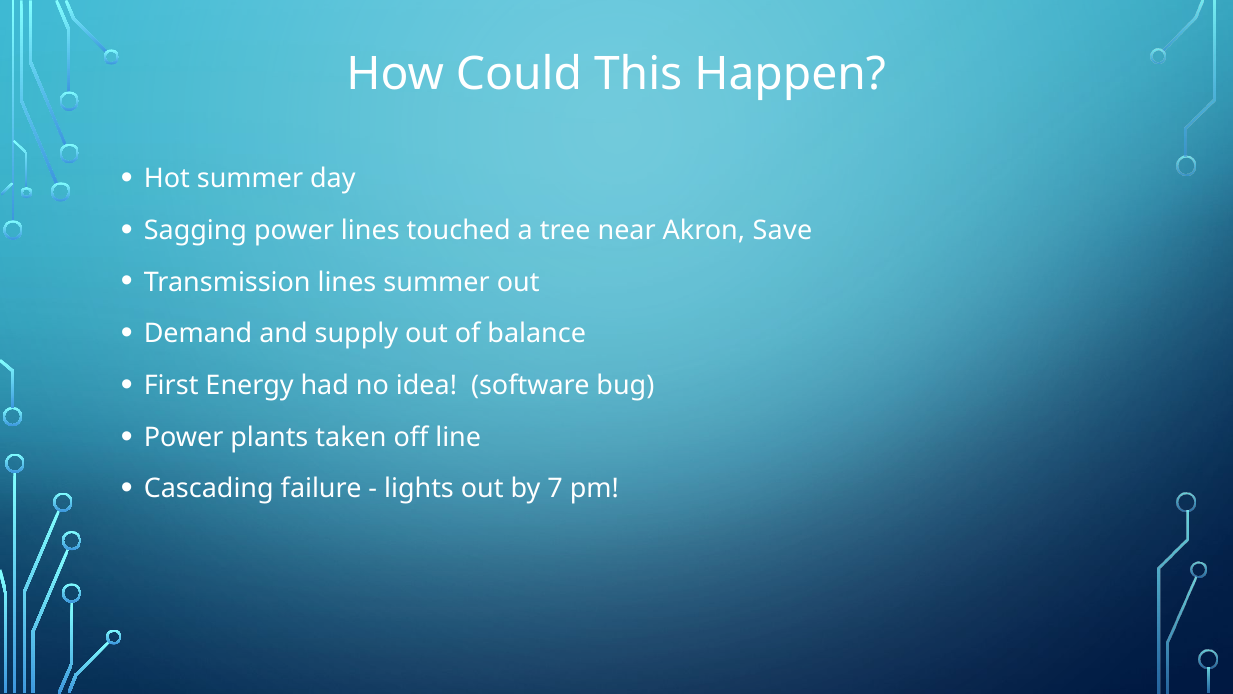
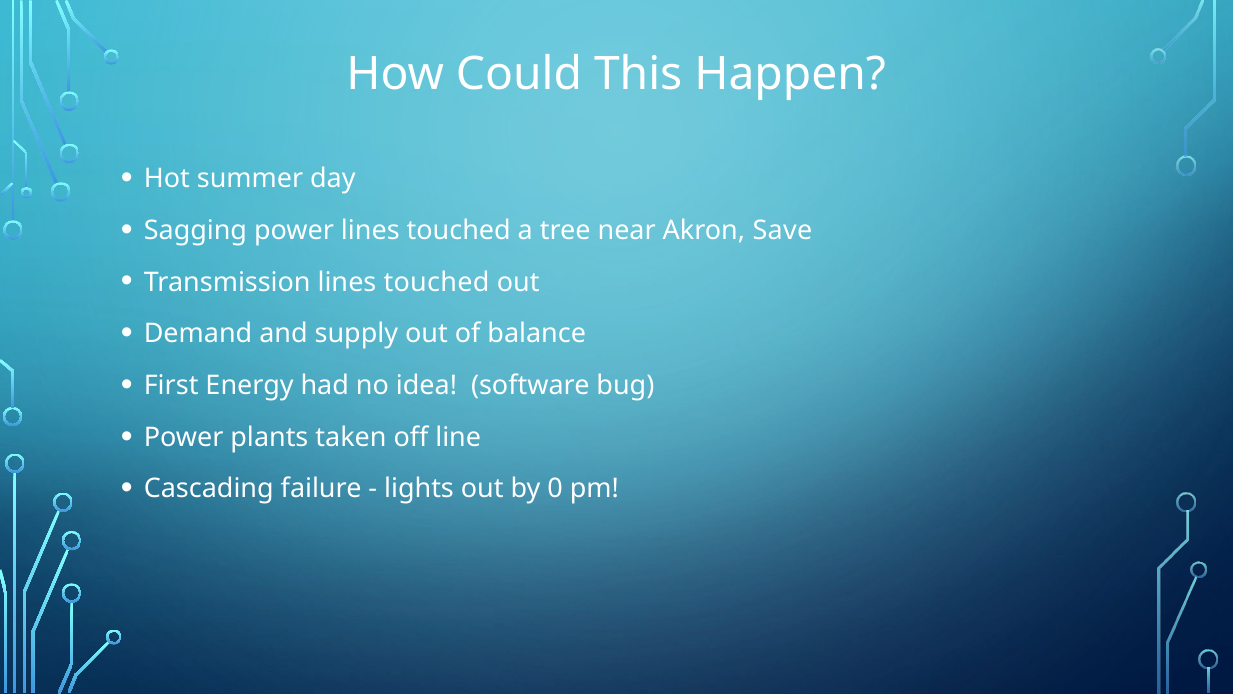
Transmission lines summer: summer -> touched (436, 282)
7: 7 -> 0 (555, 489)
